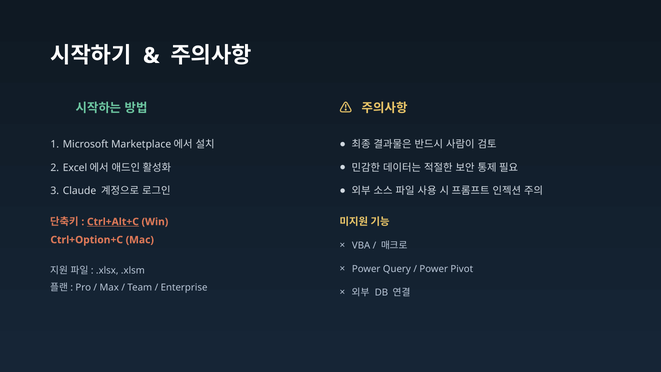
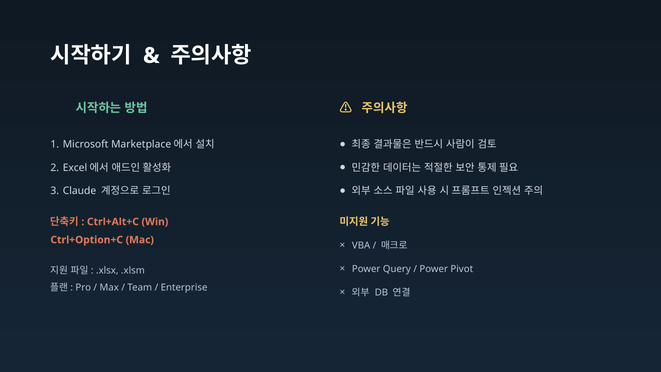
Ctrl+Alt+C underline: present -> none (113, 222)
